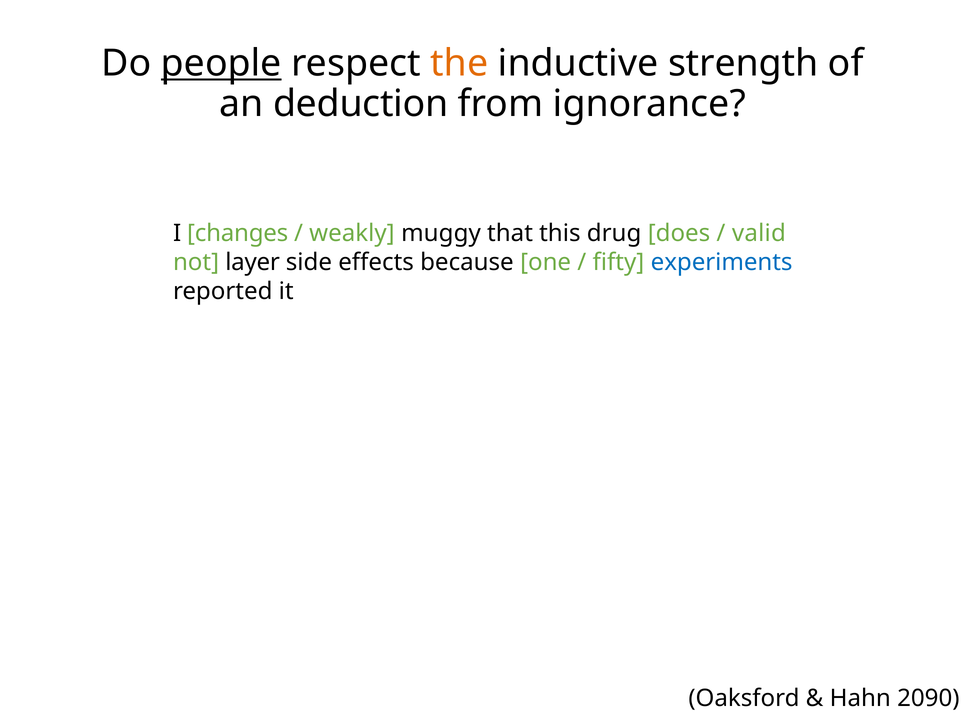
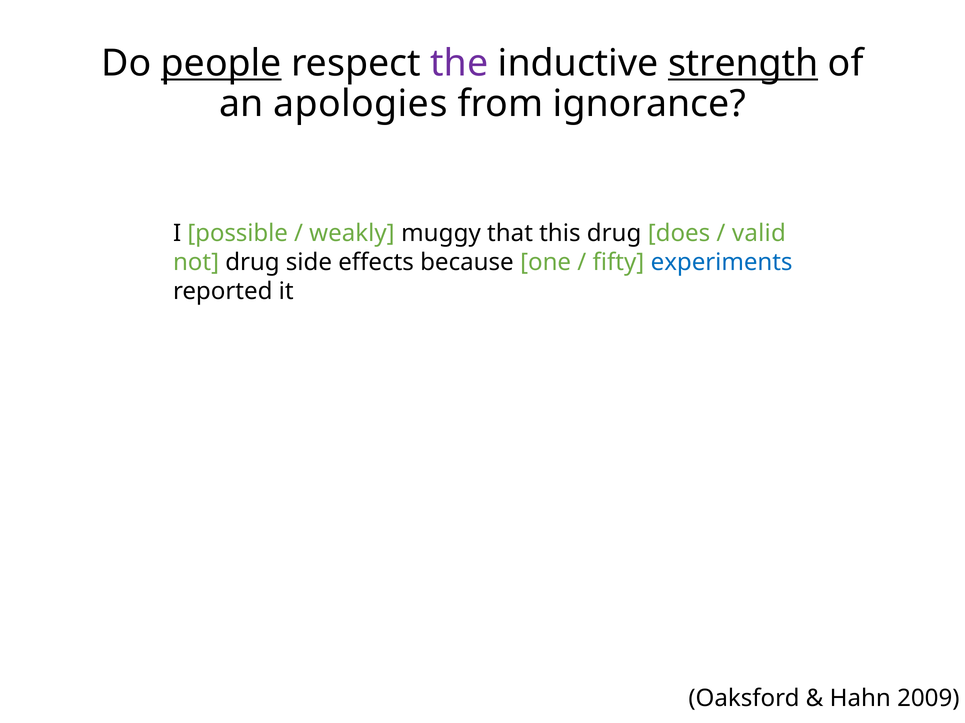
the colour: orange -> purple (459, 63)
strength underline: none -> present (743, 63)
deduction: deduction -> apologies (360, 104)
changes: changes -> possible (238, 234)
not layer: layer -> drug (253, 262)
2090: 2090 -> 2009 (928, 699)
